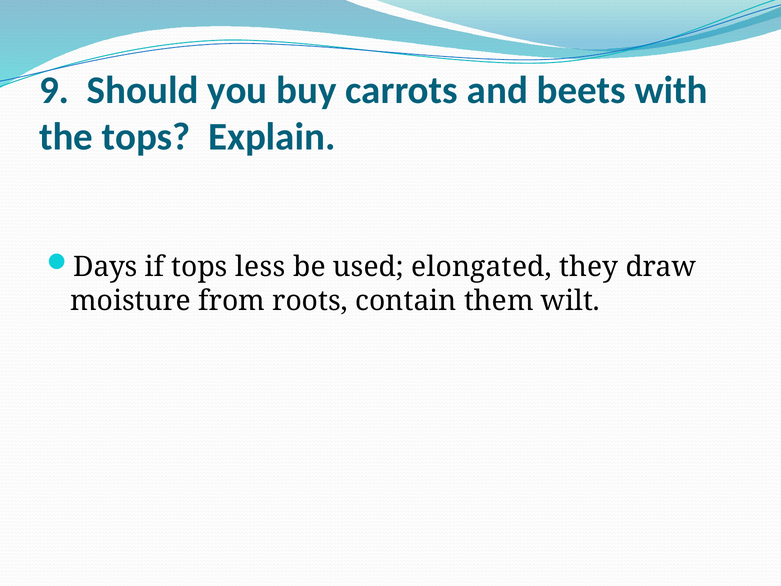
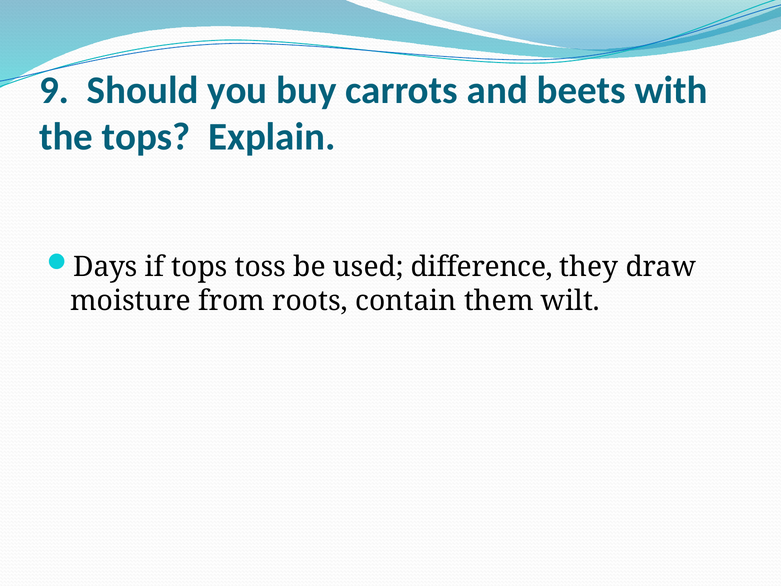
less: less -> toss (261, 267)
elongated: elongated -> difference (482, 267)
